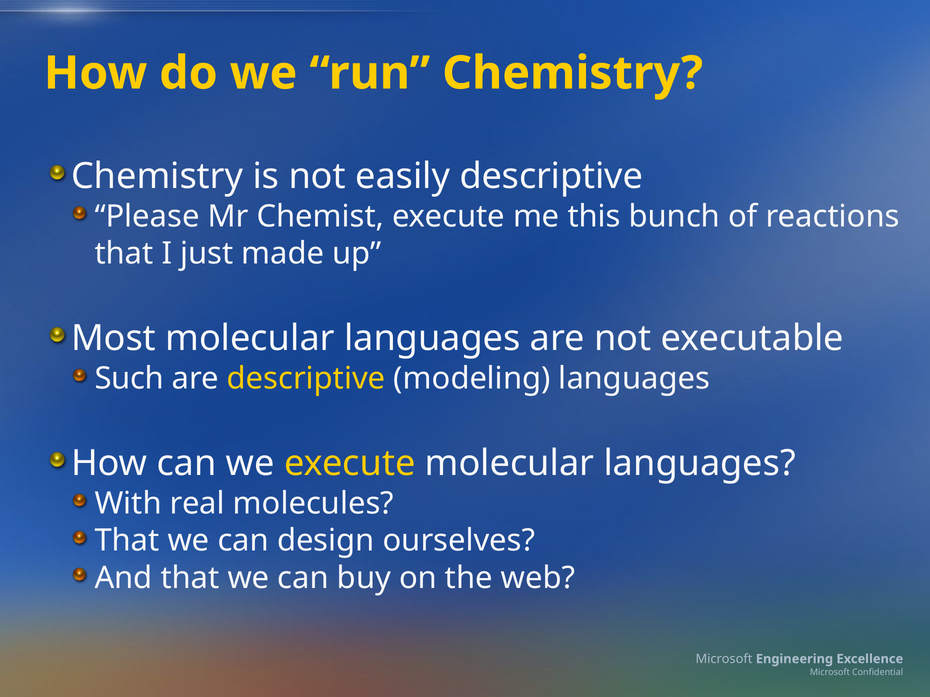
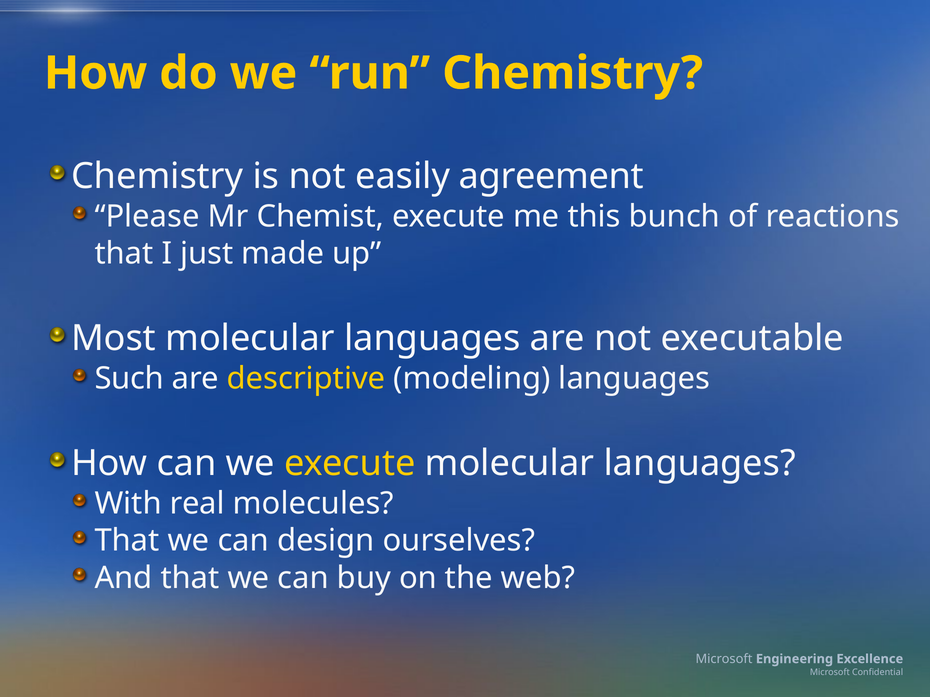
easily descriptive: descriptive -> agreement (551, 176)
